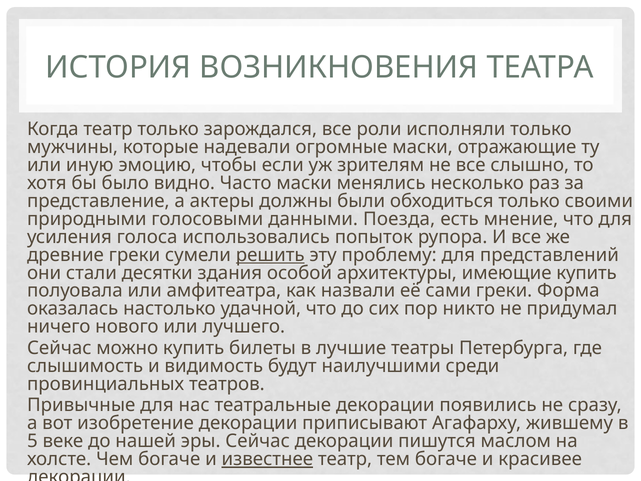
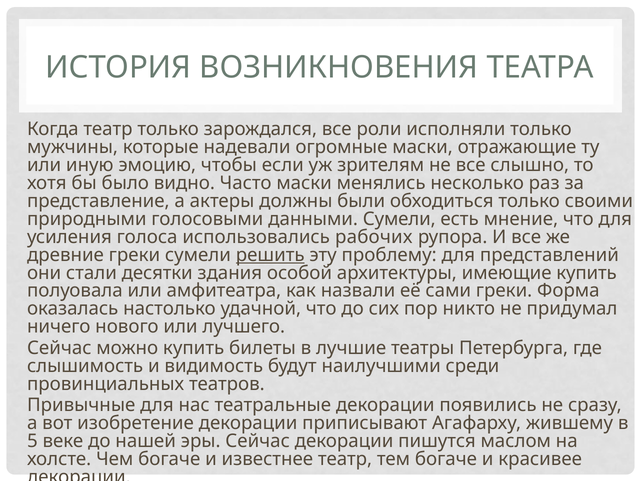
данными Поезда: Поезда -> Сумели (399, 219)
попыток: попыток -> рабочих (374, 237)
известнее underline: present -> none (267, 459)
